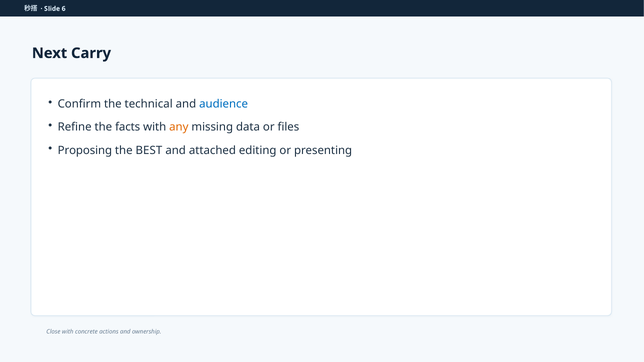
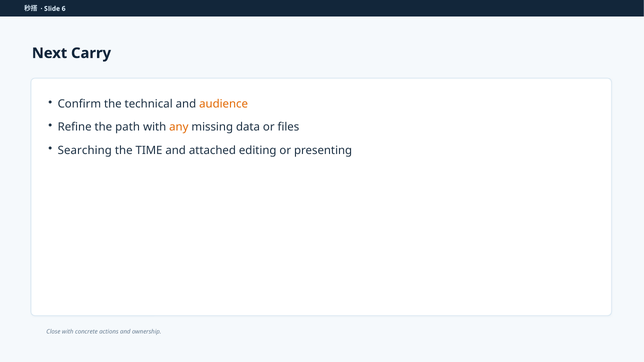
audience colour: blue -> orange (224, 104)
facts: facts -> path (128, 127)
Proposing: Proposing -> Searching (85, 150)
BEST: BEST -> TIME (149, 150)
